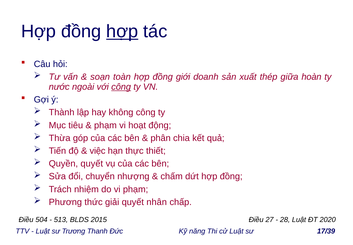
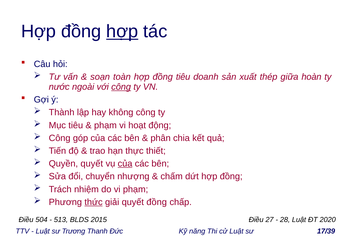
đồng giới: giới -> tiêu (183, 77)
Thừa: Thừa -> Công (60, 138)
việc: việc -> trao (98, 151)
của underline: none -> present (125, 163)
thức underline: none -> present (94, 202)
quyết nhân: nhân -> đồng (157, 202)
